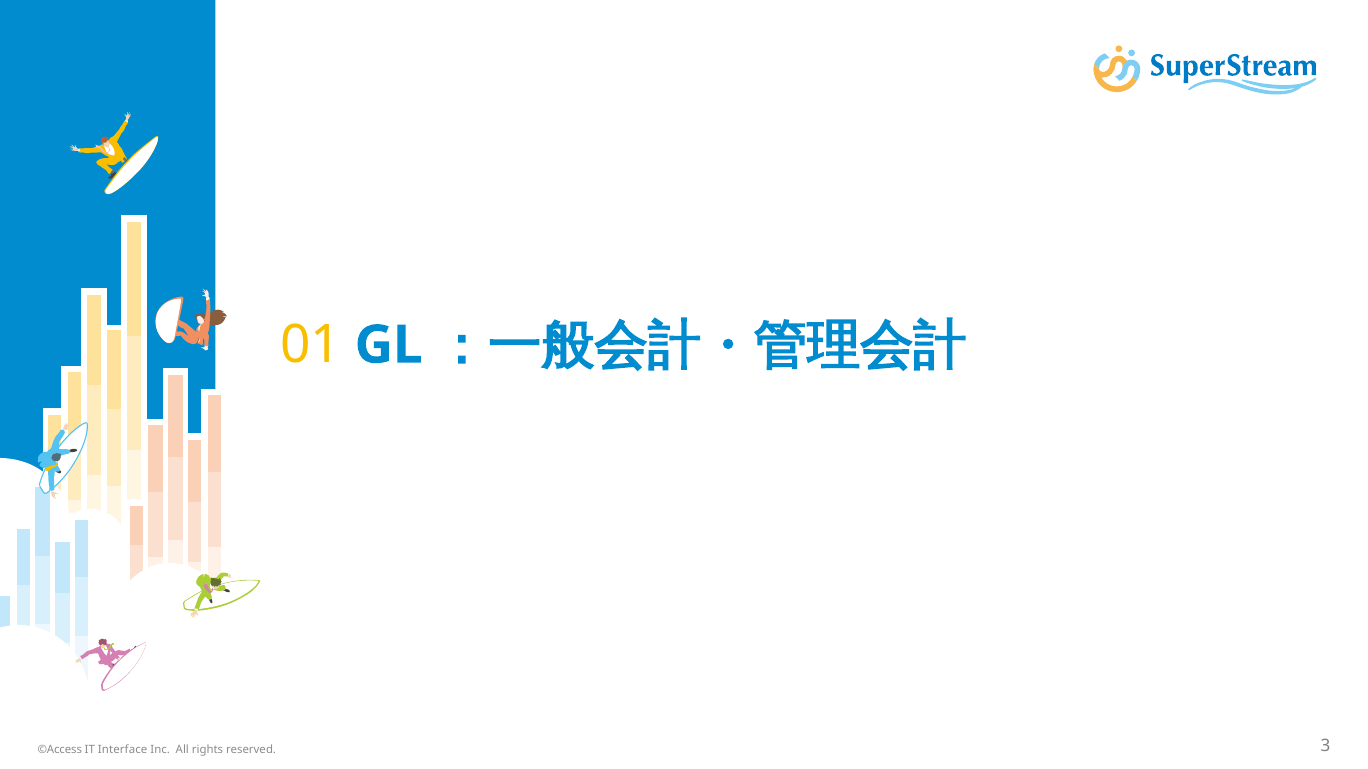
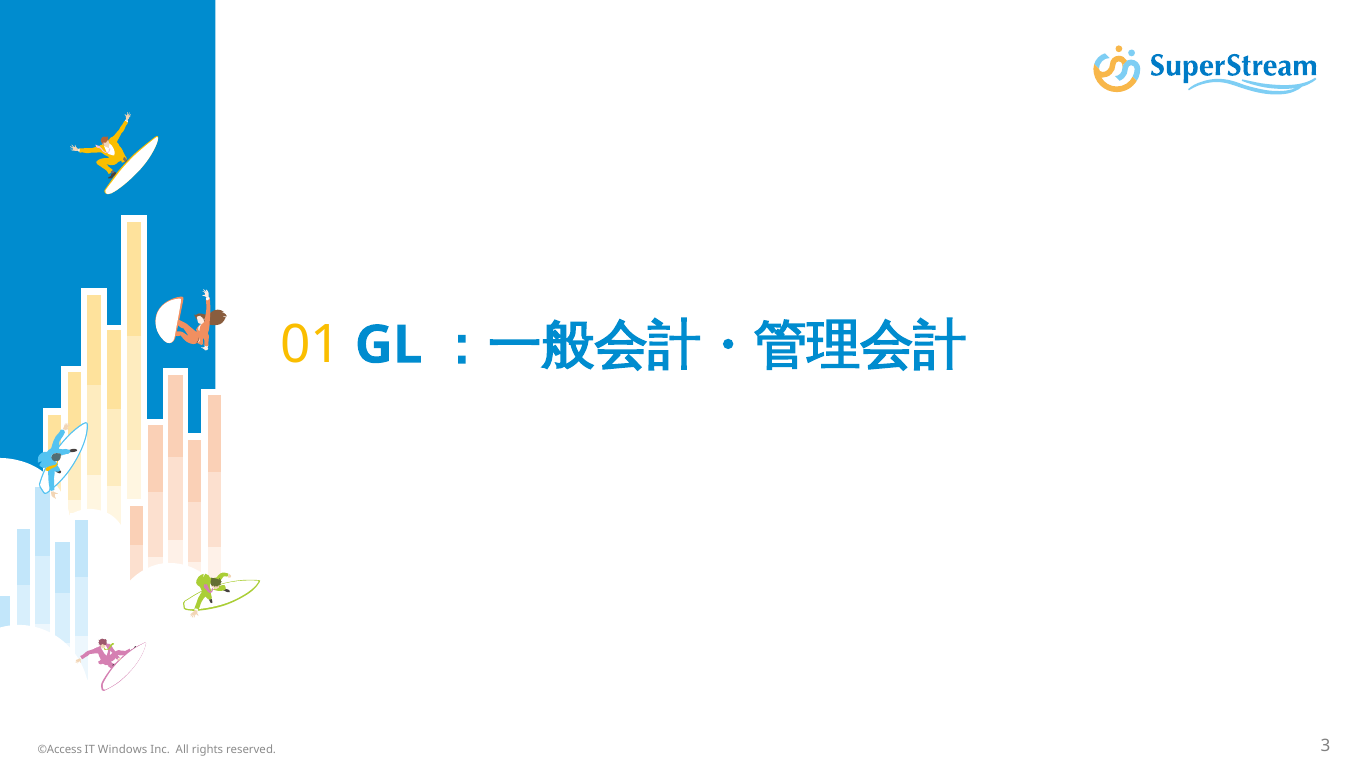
Interface: Interface -> Windows (123, 750)
